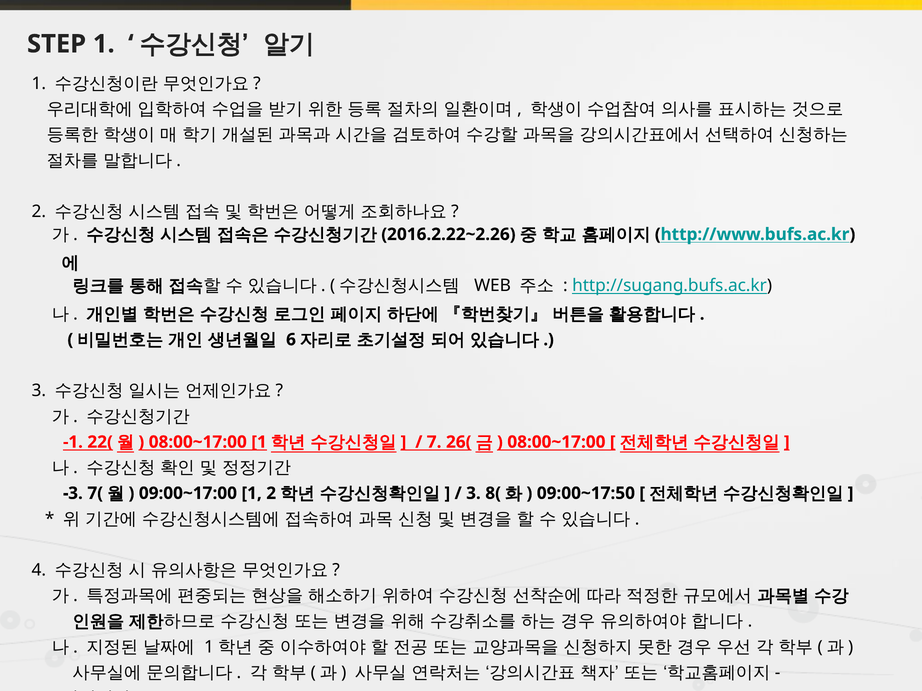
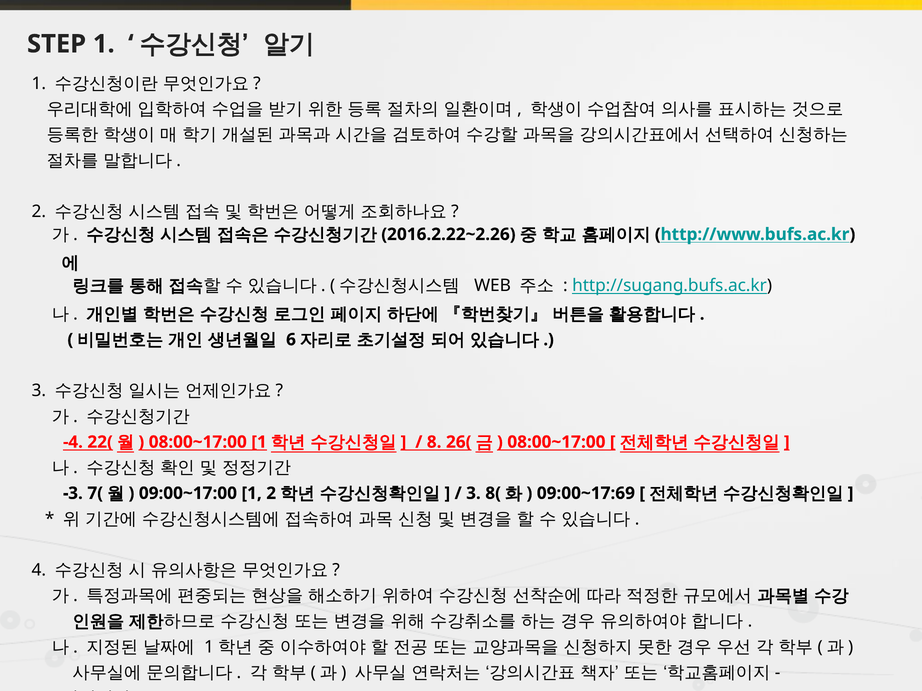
-1: -1 -> -4 (73, 442)
7: 7 -> 8 (434, 442)
09:00~17:50: 09:00~17:50 -> 09:00~17:69 (586, 494)
